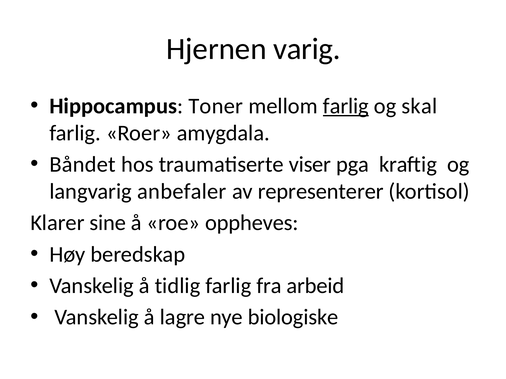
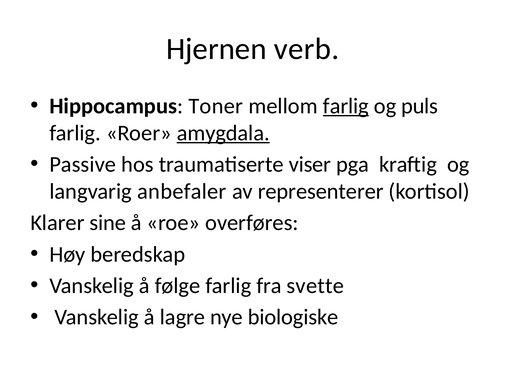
varig: varig -> verb (306, 49)
skal: skal -> puls (420, 106)
amygdala underline: none -> present (223, 133)
Båndet: Båndet -> Passive (83, 165)
oppheves: oppheves -> overføres (252, 223)
tidlig: tidlig -> følge (178, 286)
arbeid: arbeid -> svette (315, 286)
